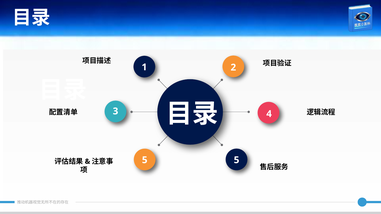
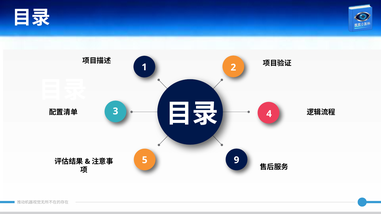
5 5: 5 -> 9 (237, 160)
